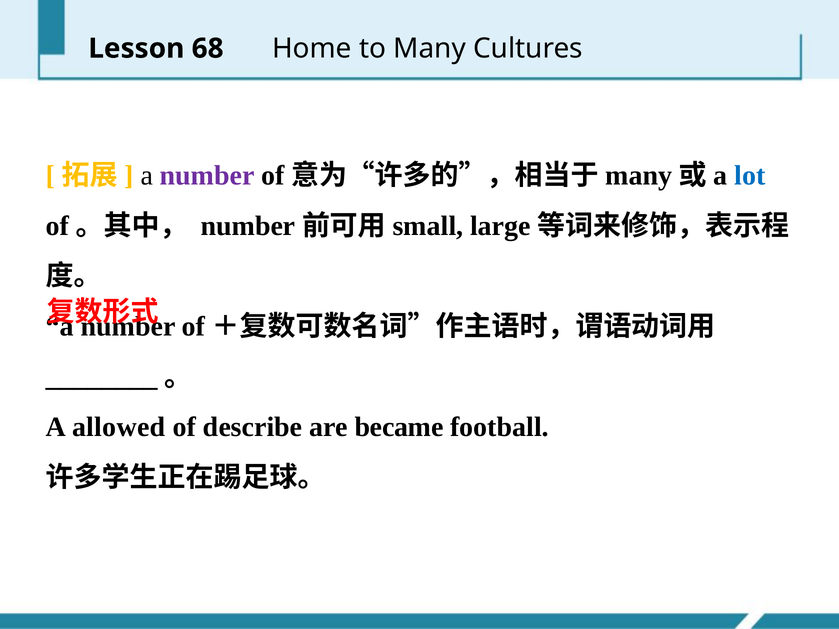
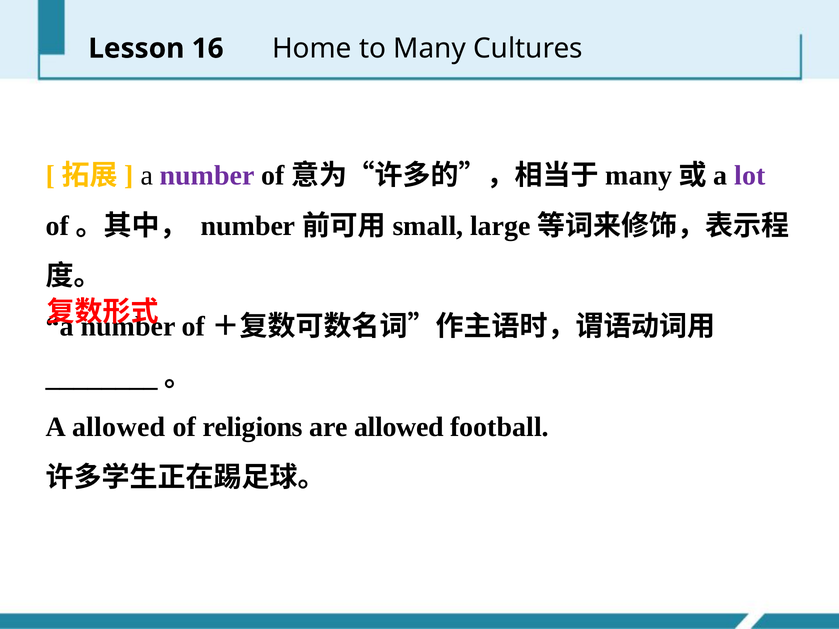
68: 68 -> 16 (208, 48)
lot colour: blue -> purple (750, 176)
describe: describe -> religions (253, 427)
are became: became -> allowed (399, 427)
